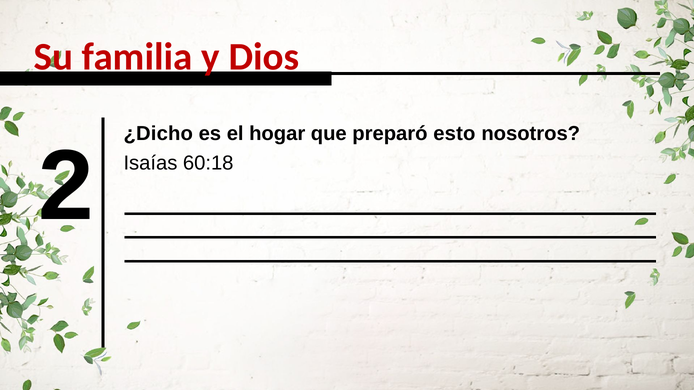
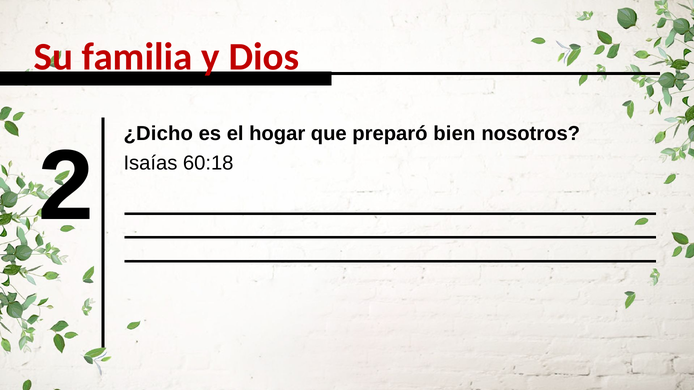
esto: esto -> bien (454, 134)
